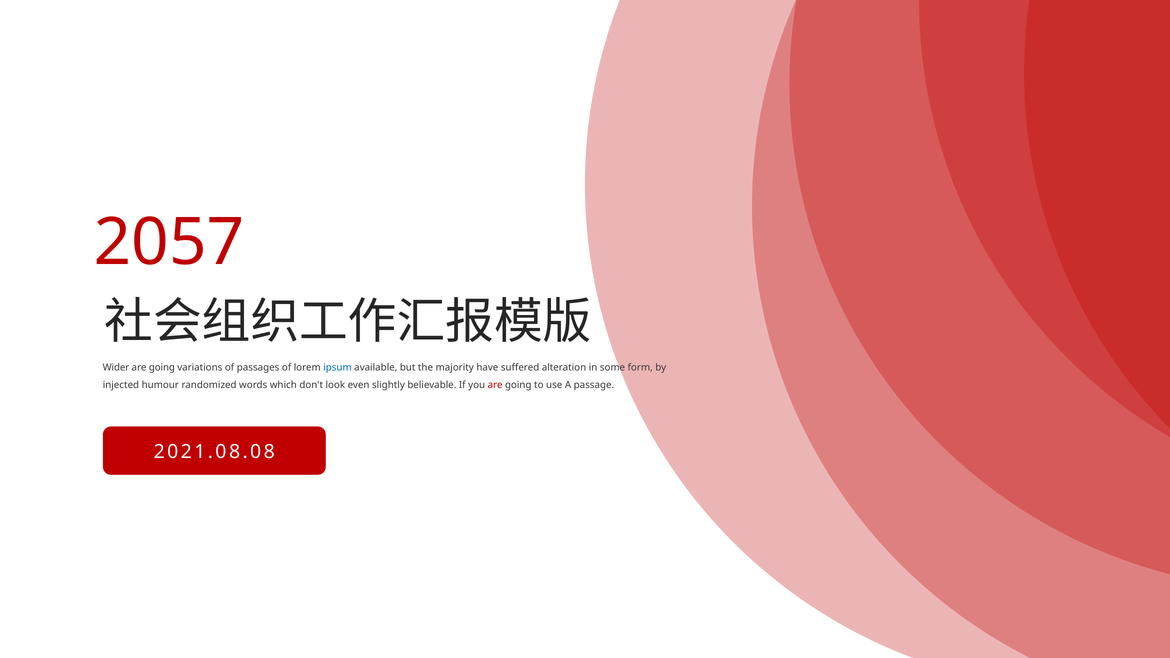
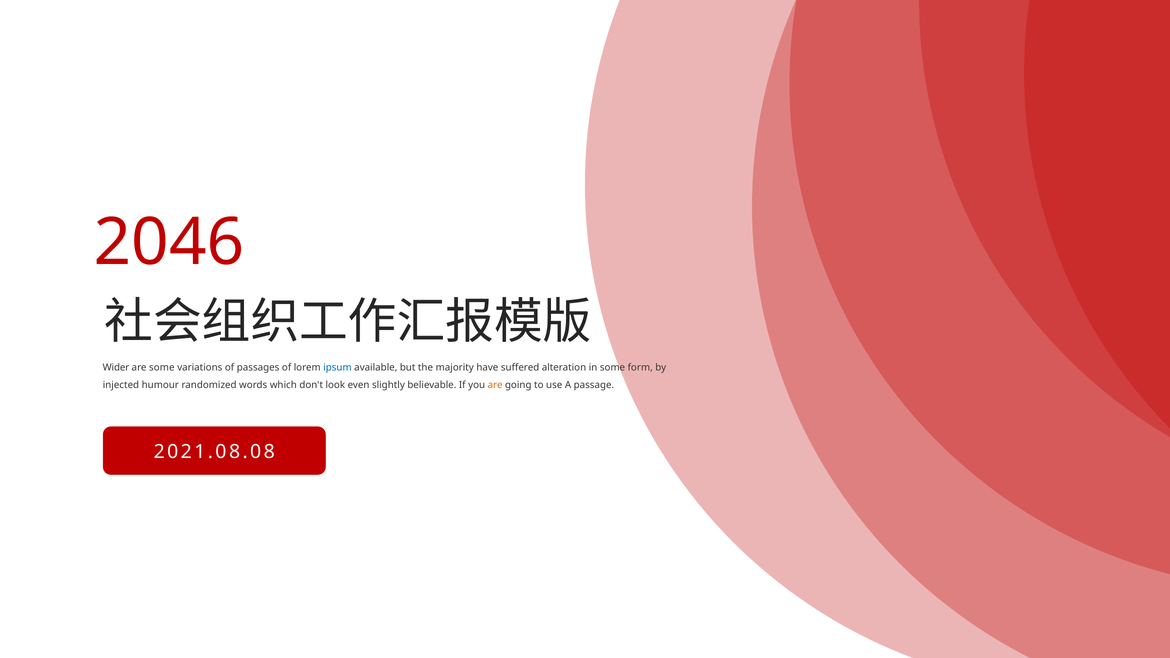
2057: 2057 -> 2046 (169, 243)
going: going -> some (162, 367)
are colour: red -> orange (495, 385)
